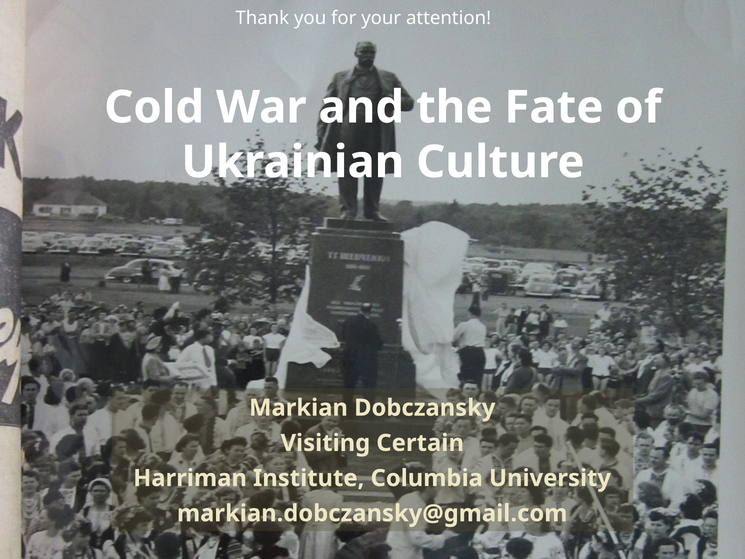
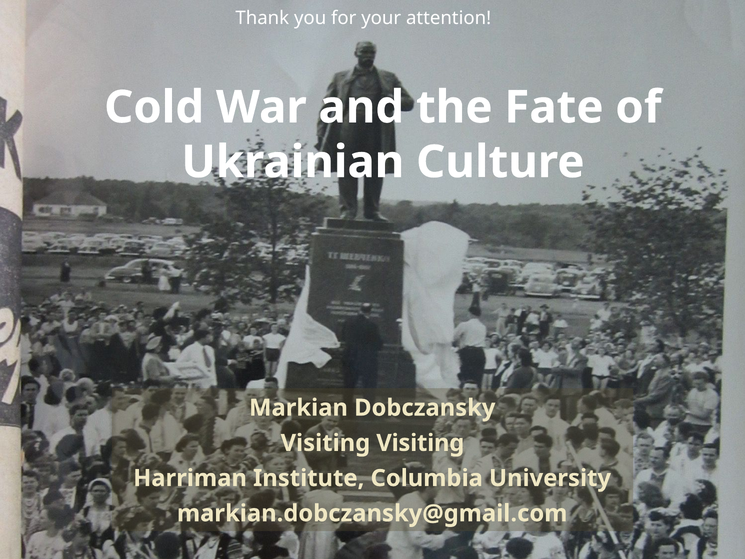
Visiting Certain: Certain -> Visiting (420, 443)
